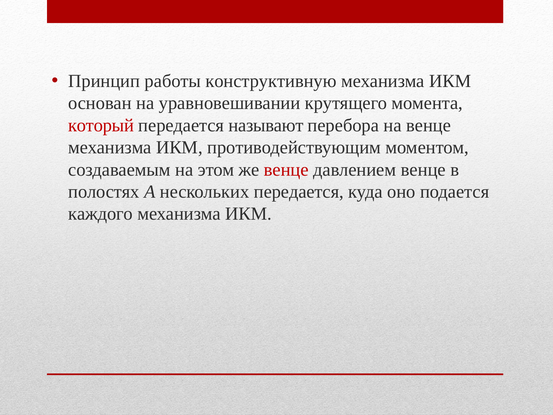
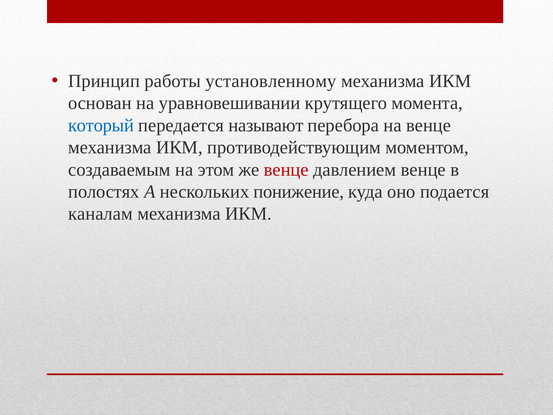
конструктивную: конструктивную -> установленному (271, 81)
который colour: red -> blue (101, 125)
нескольких передается: передается -> понижение (299, 192)
каждого: каждого -> каналам (100, 214)
